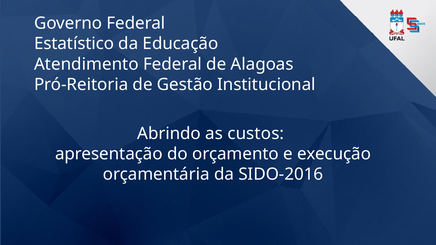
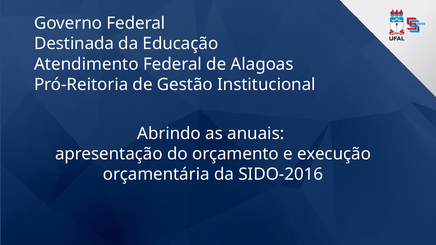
Estatístico: Estatístico -> Destinada (74, 44)
custos: custos -> anuais (256, 134)
